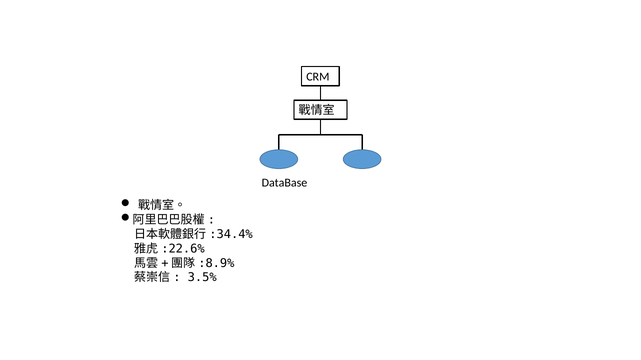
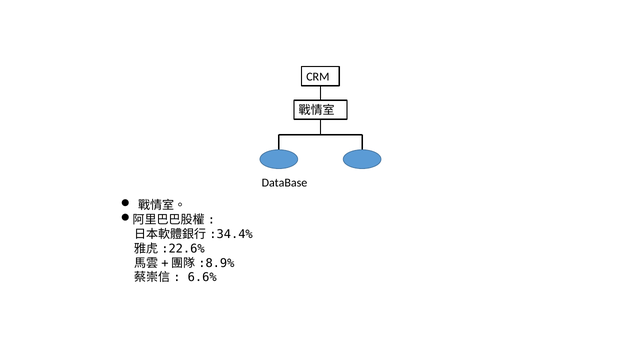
3.5%: 3.5% -> 6.6% (202, 278)
